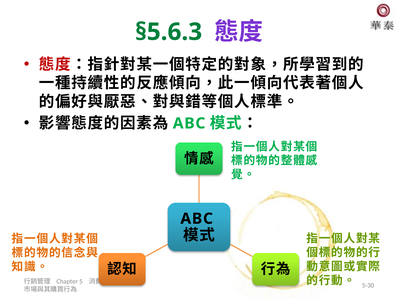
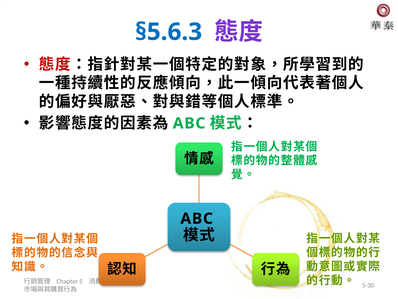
§5.6.3 colour: green -> blue (169, 32)
